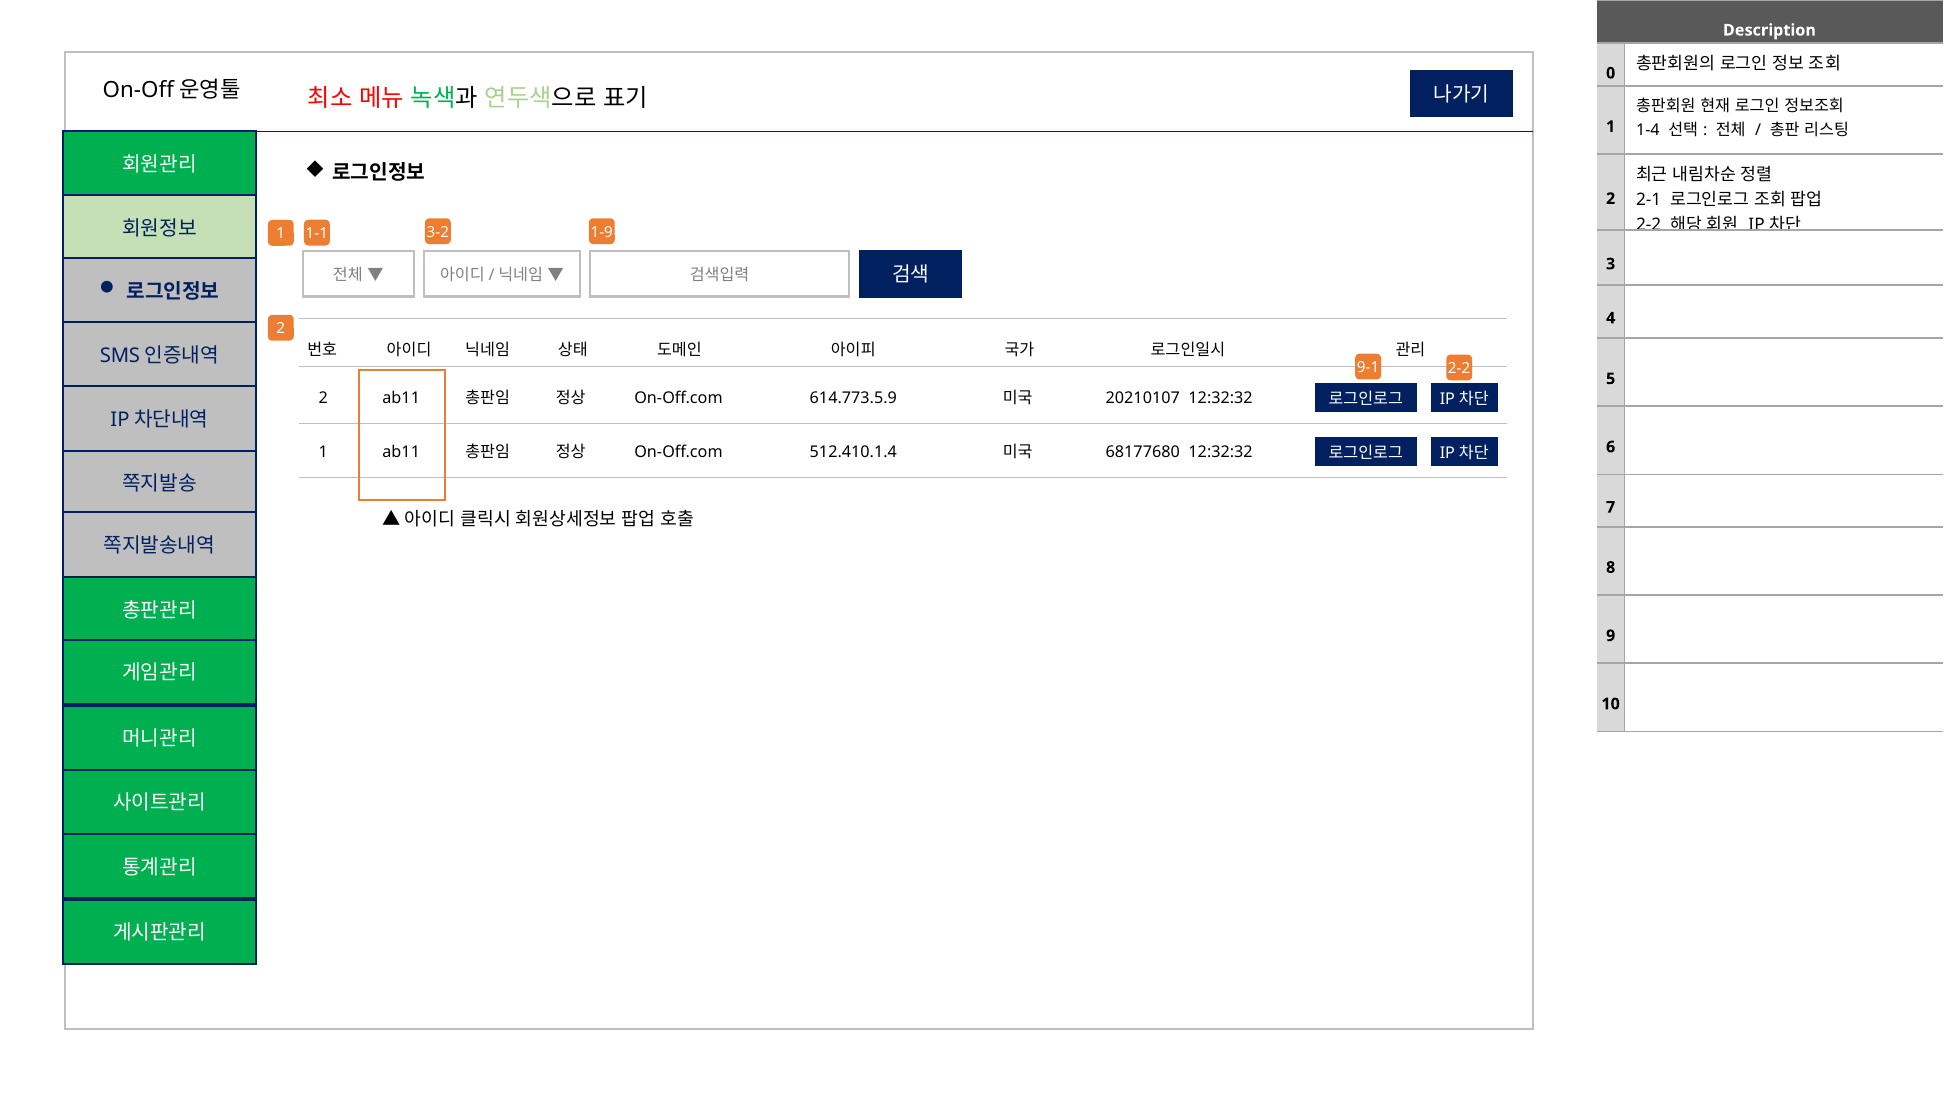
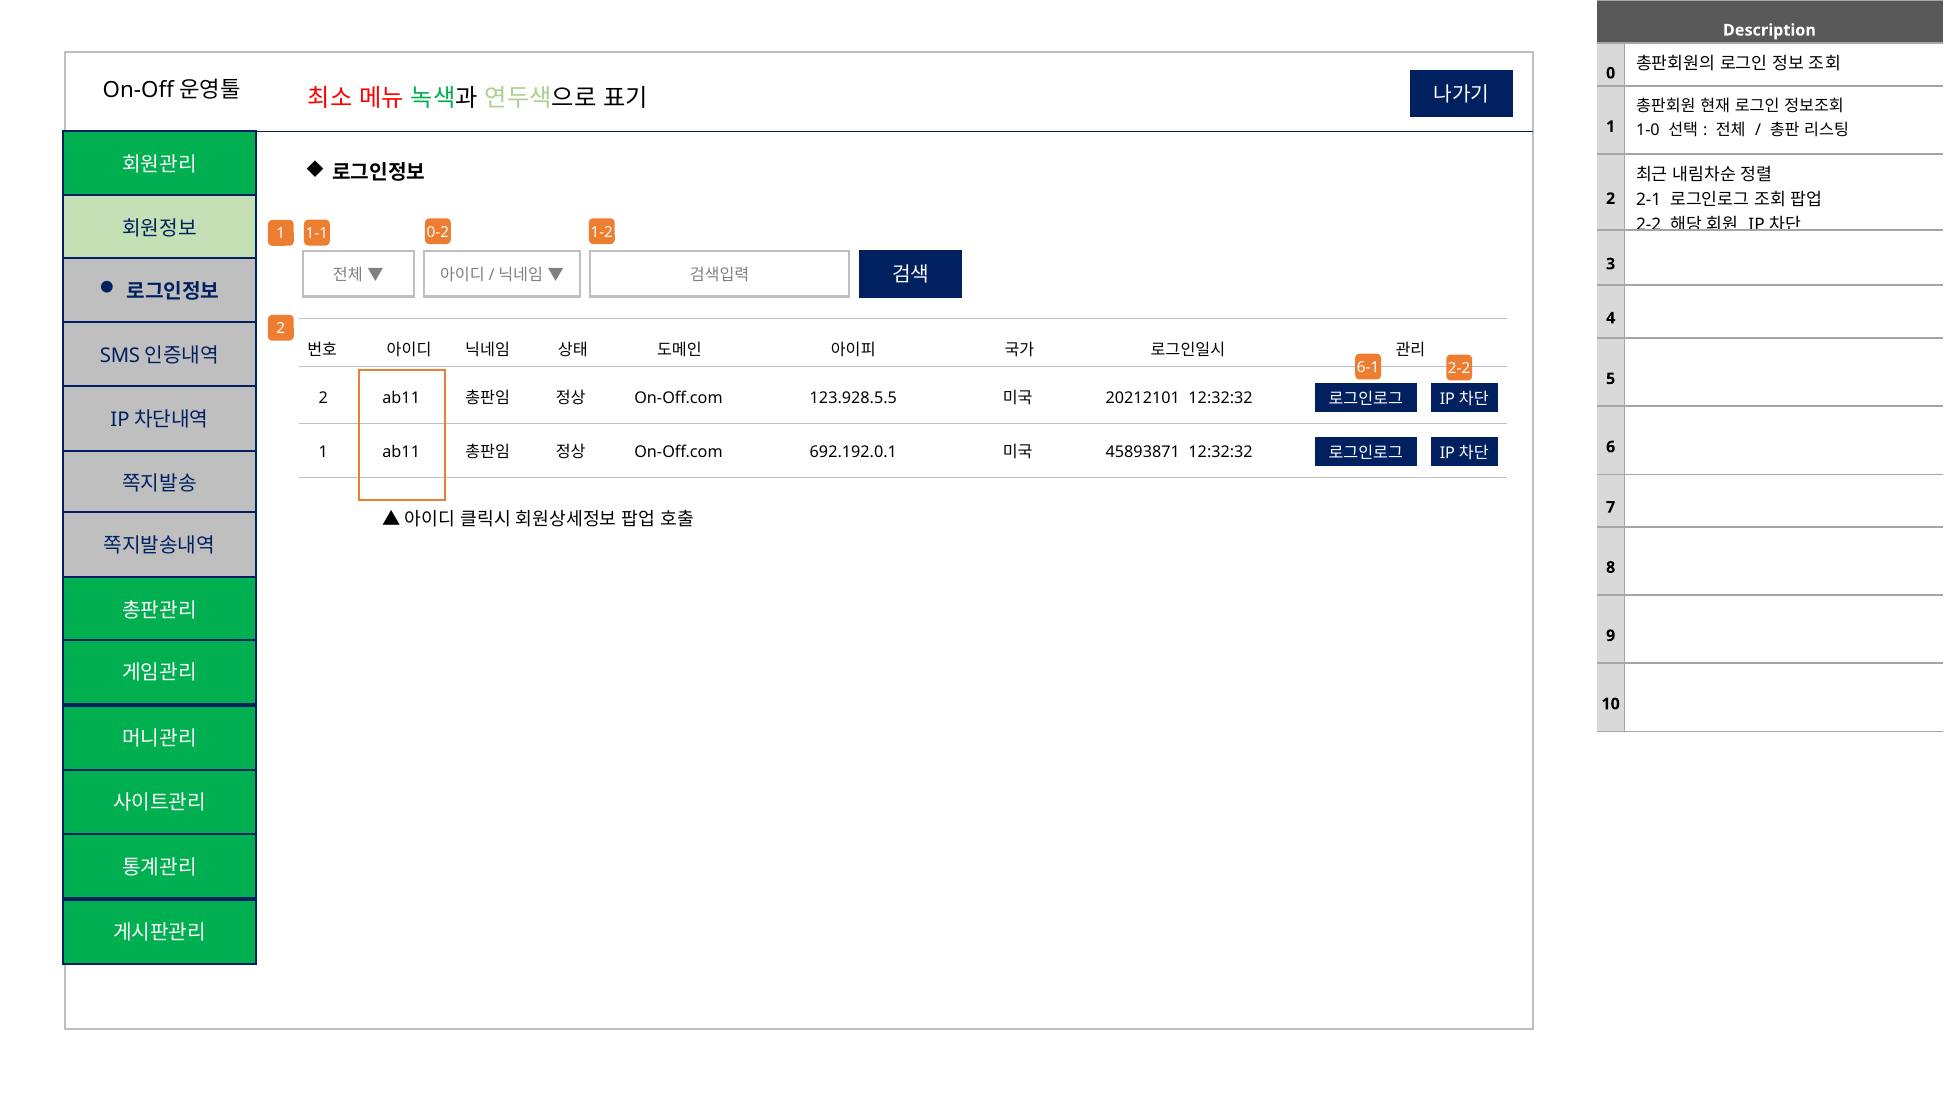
1-4: 1-4 -> 1-0 (1648, 130)
1-9: 1-9 -> 1-2 (602, 232)
3-2: 3-2 -> 0-2 (438, 232)
9-1: 9-1 -> 6-1 (1368, 367)
614.773.5.9: 614.773.5.9 -> 123.928.5.5 (853, 398)
20210107: 20210107 -> 20212101 (1143, 398)
512.410.1.4: 512.410.1.4 -> 692.192.0.1 (853, 452)
68177680: 68177680 -> 45893871 (1143, 452)
